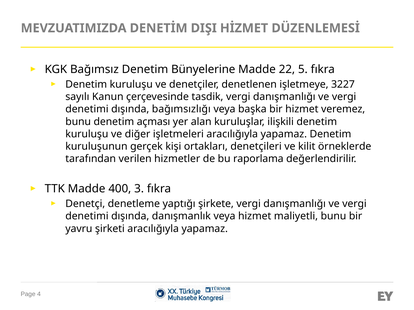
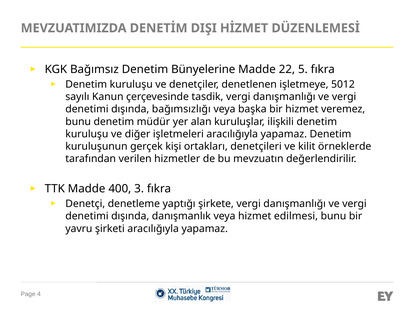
3227: 3227 -> 5012 (343, 85)
açması: açması -> müdür (153, 122)
raporlama: raporlama -> mevzuatın (258, 159)
maliyetli: maliyetli -> edilmesi (296, 217)
